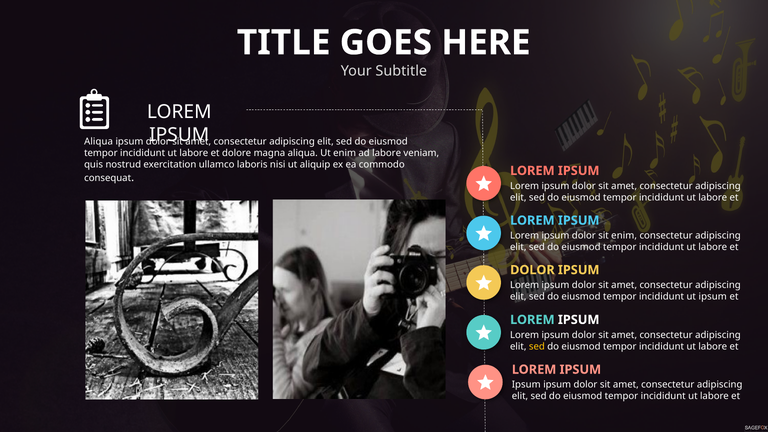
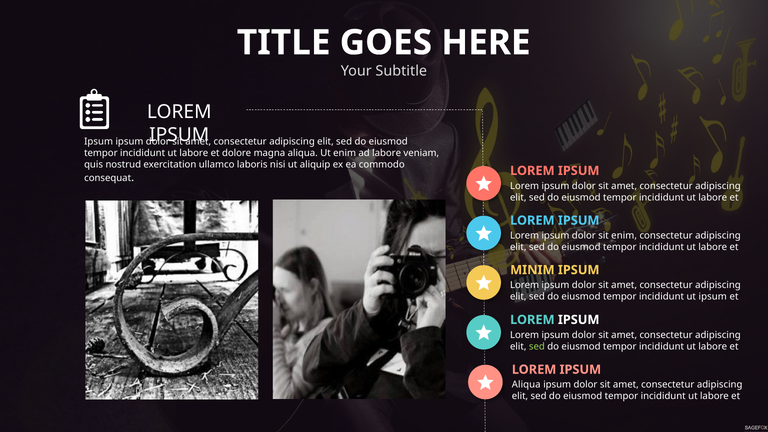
Aliqua: Aliqua -> Ipsum (99, 142)
DOLOR: DOLOR -> MINIM (532, 270)
sed colour: yellow -> light green (537, 346)
Ipsum: Ipsum -> Aliqua (526, 385)
